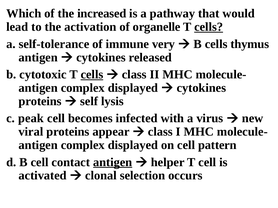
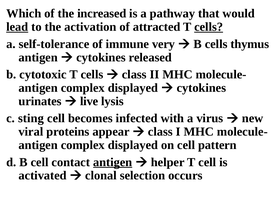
lead underline: none -> present (17, 27)
organelle: organelle -> attracted (157, 27)
cells underline: present -> none (92, 75)
proteins: proteins -> urinates (40, 101)
self: self -> live (89, 101)
peak: peak -> sting (31, 119)
